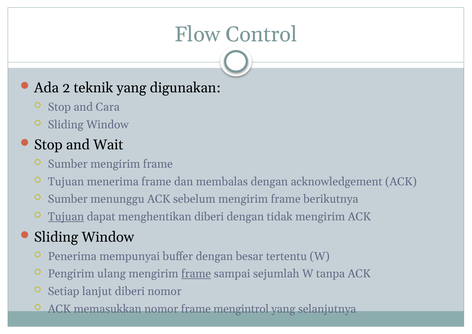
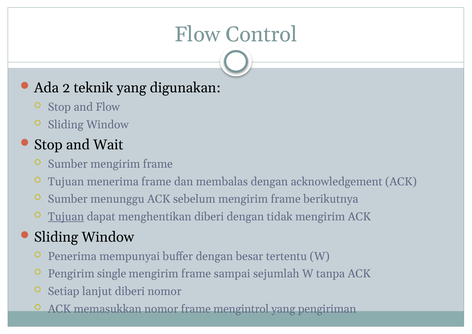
and Cara: Cara -> Flow (108, 107)
ulang: ulang -> single (112, 274)
frame underline: present -> none (196, 274)
selanjutnya: selanjutnya -> pengiriman (327, 309)
